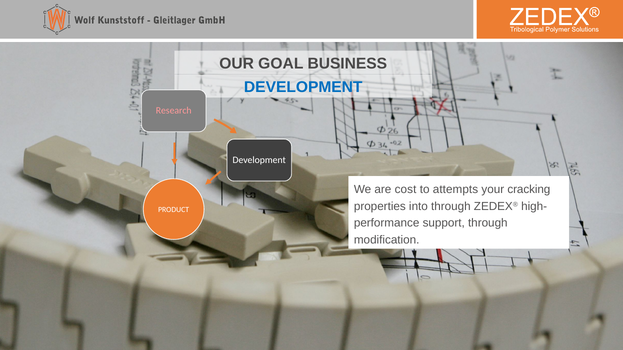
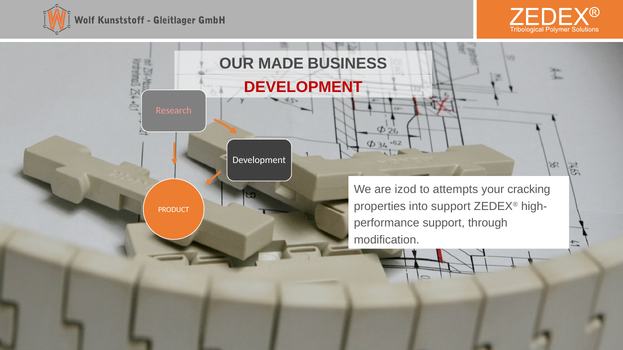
GOAL: GOAL -> MADE (281, 64)
DEVELOPMENT colour: blue -> red (303, 87)
cost: cost -> izod (406, 190)
into through: through -> support (451, 206)
